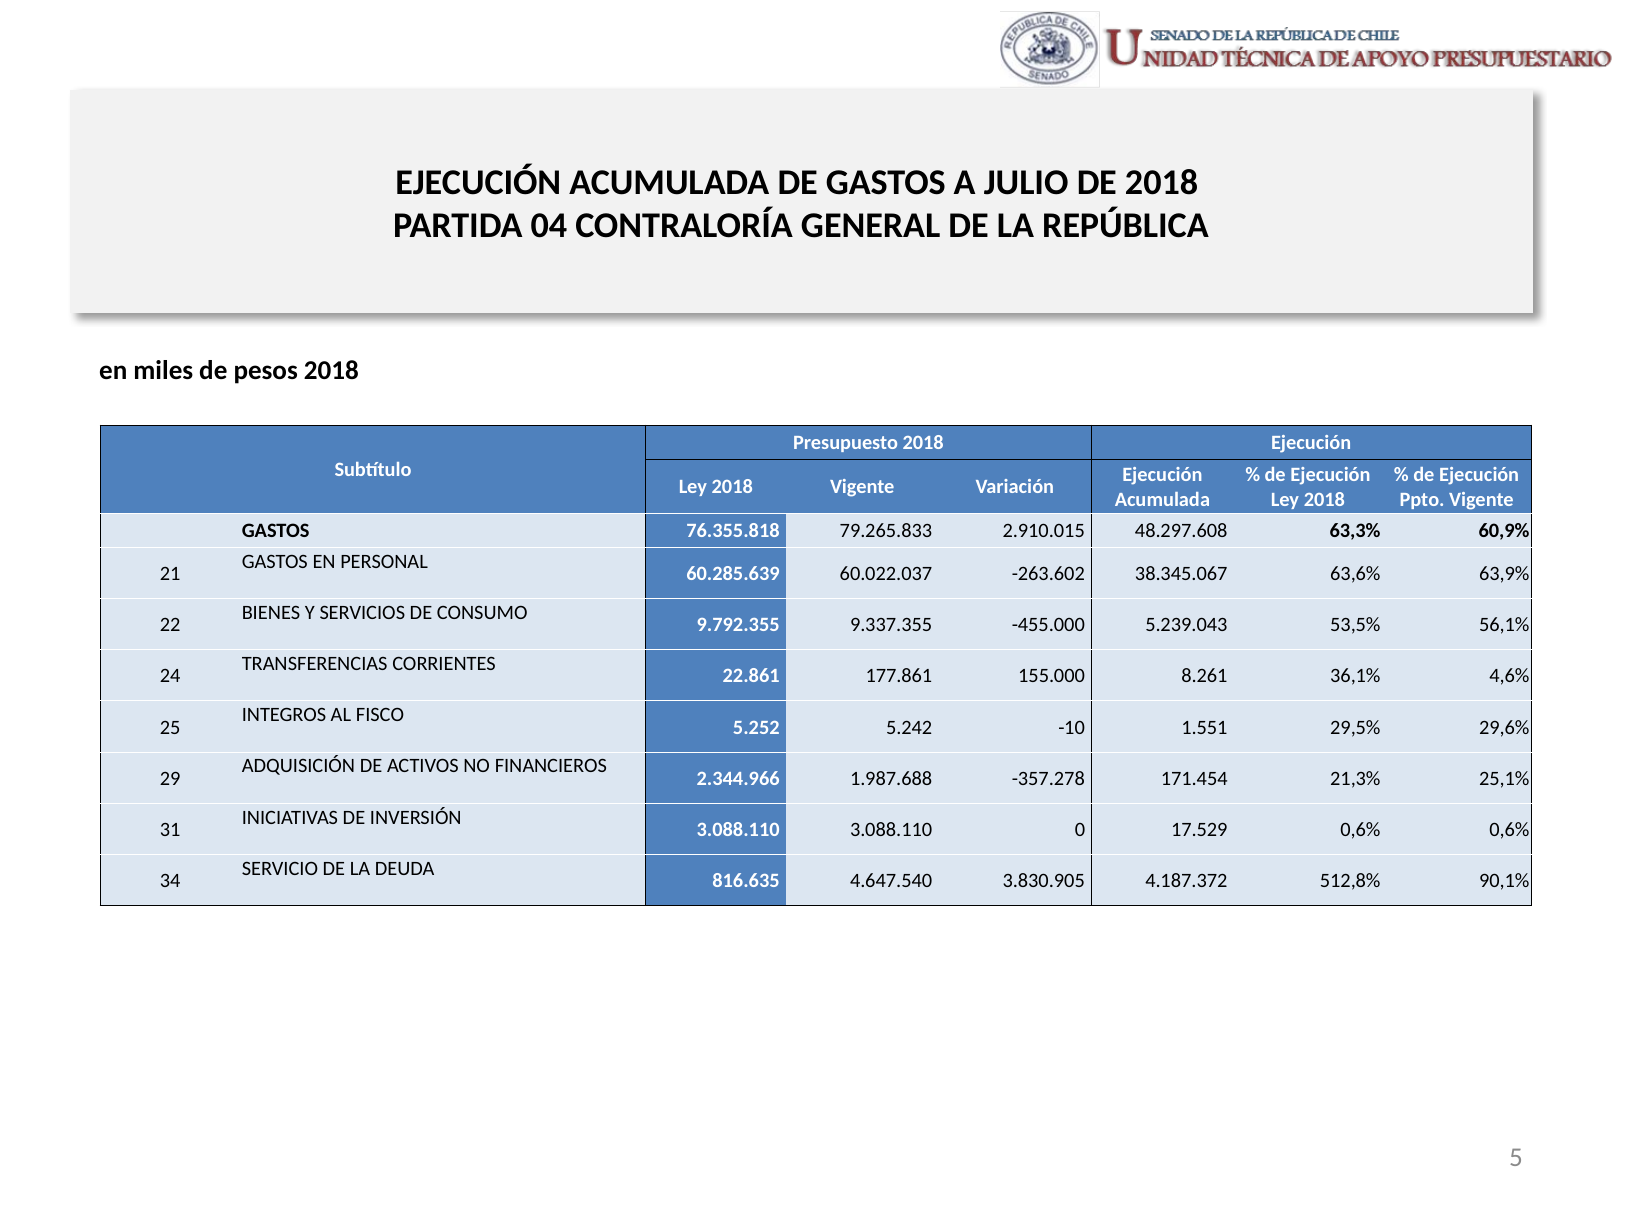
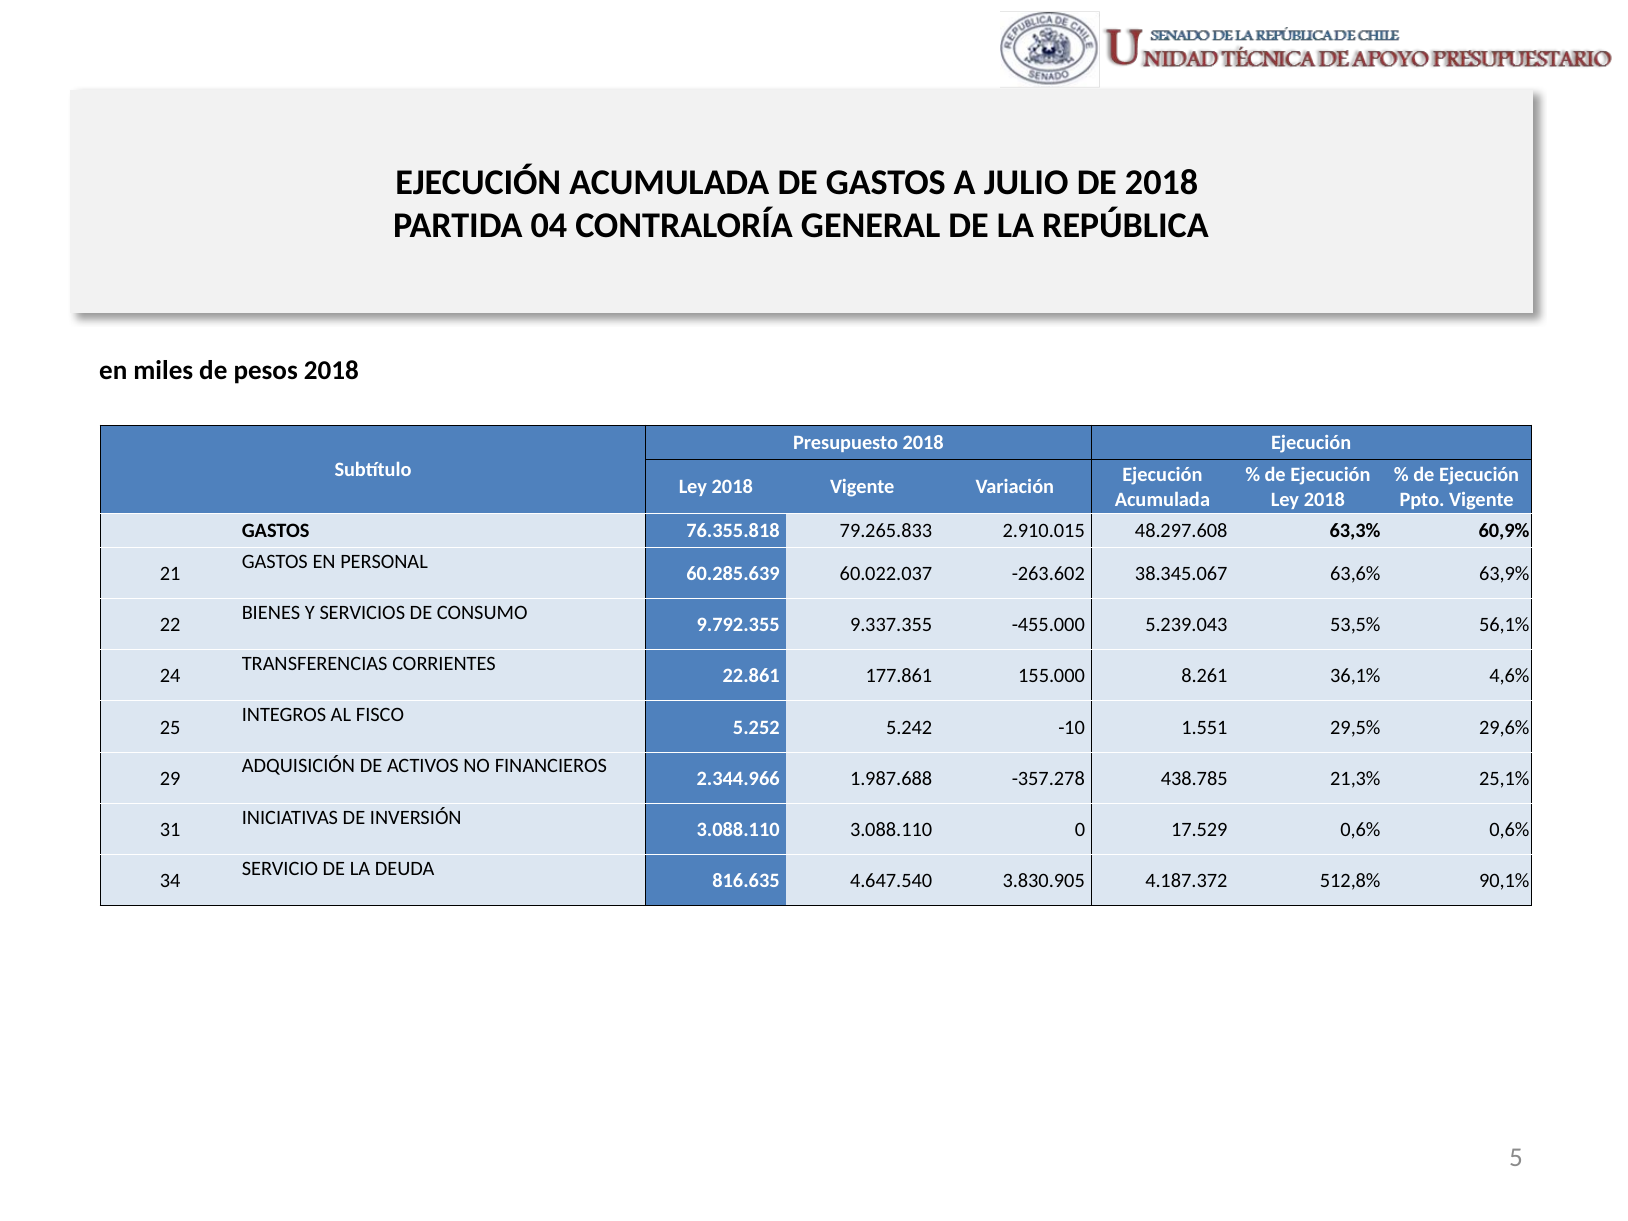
171.454: 171.454 -> 438.785 (1194, 779)
